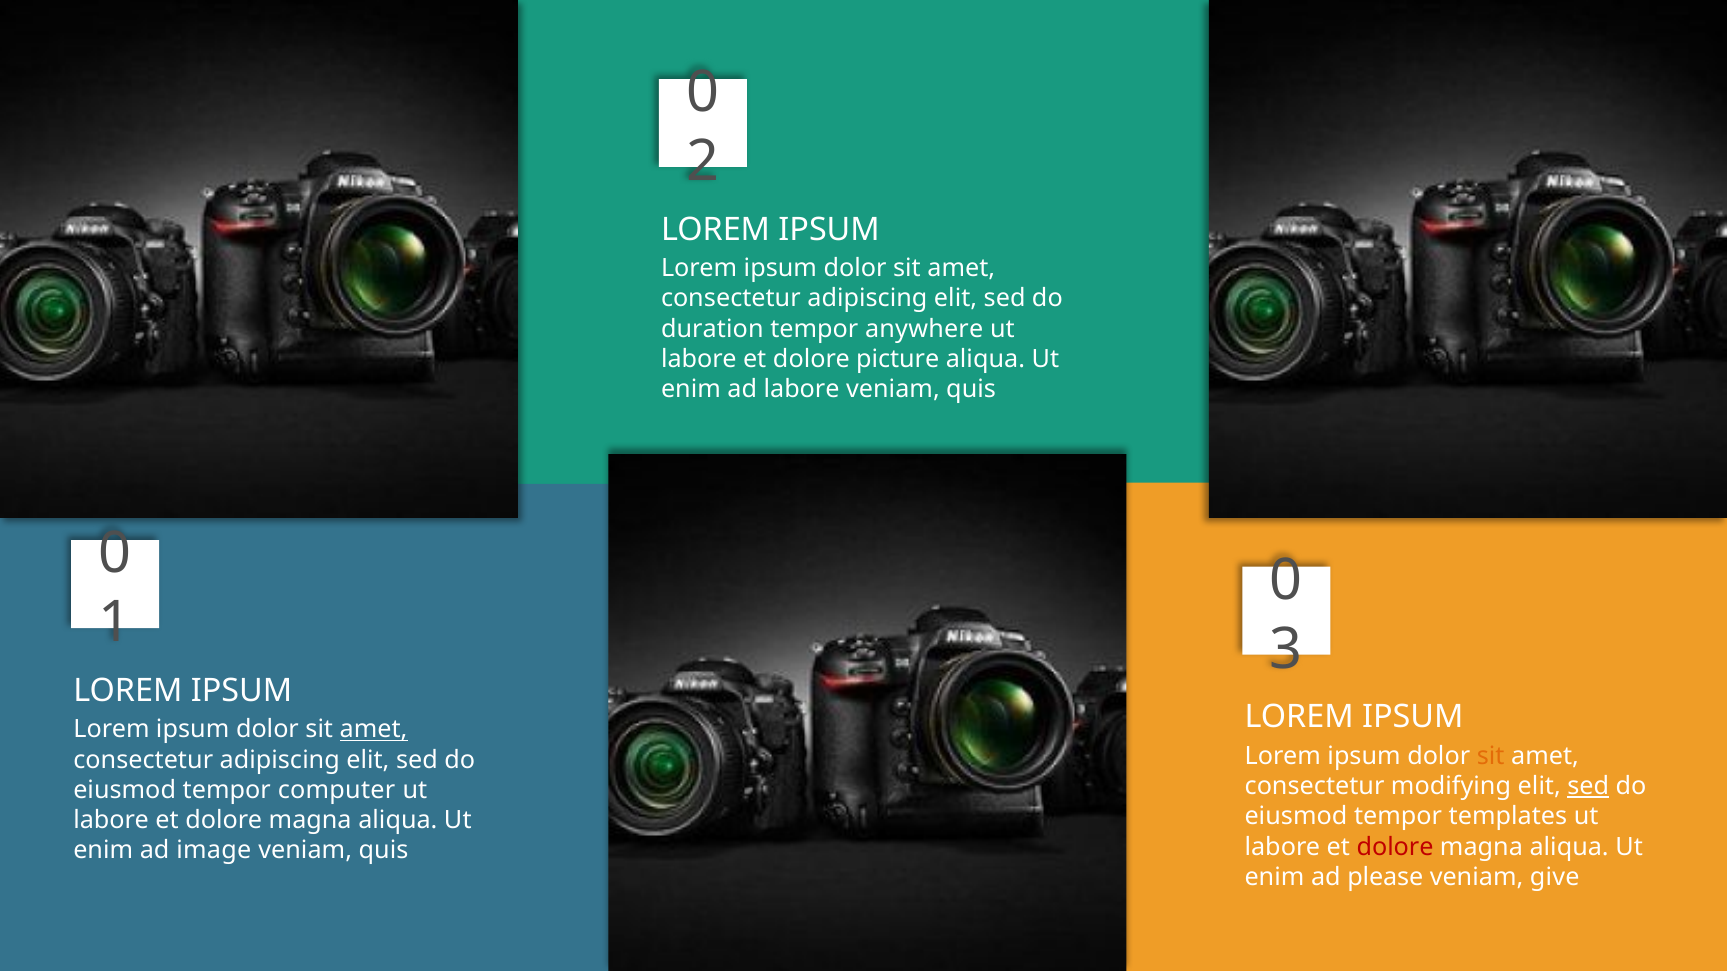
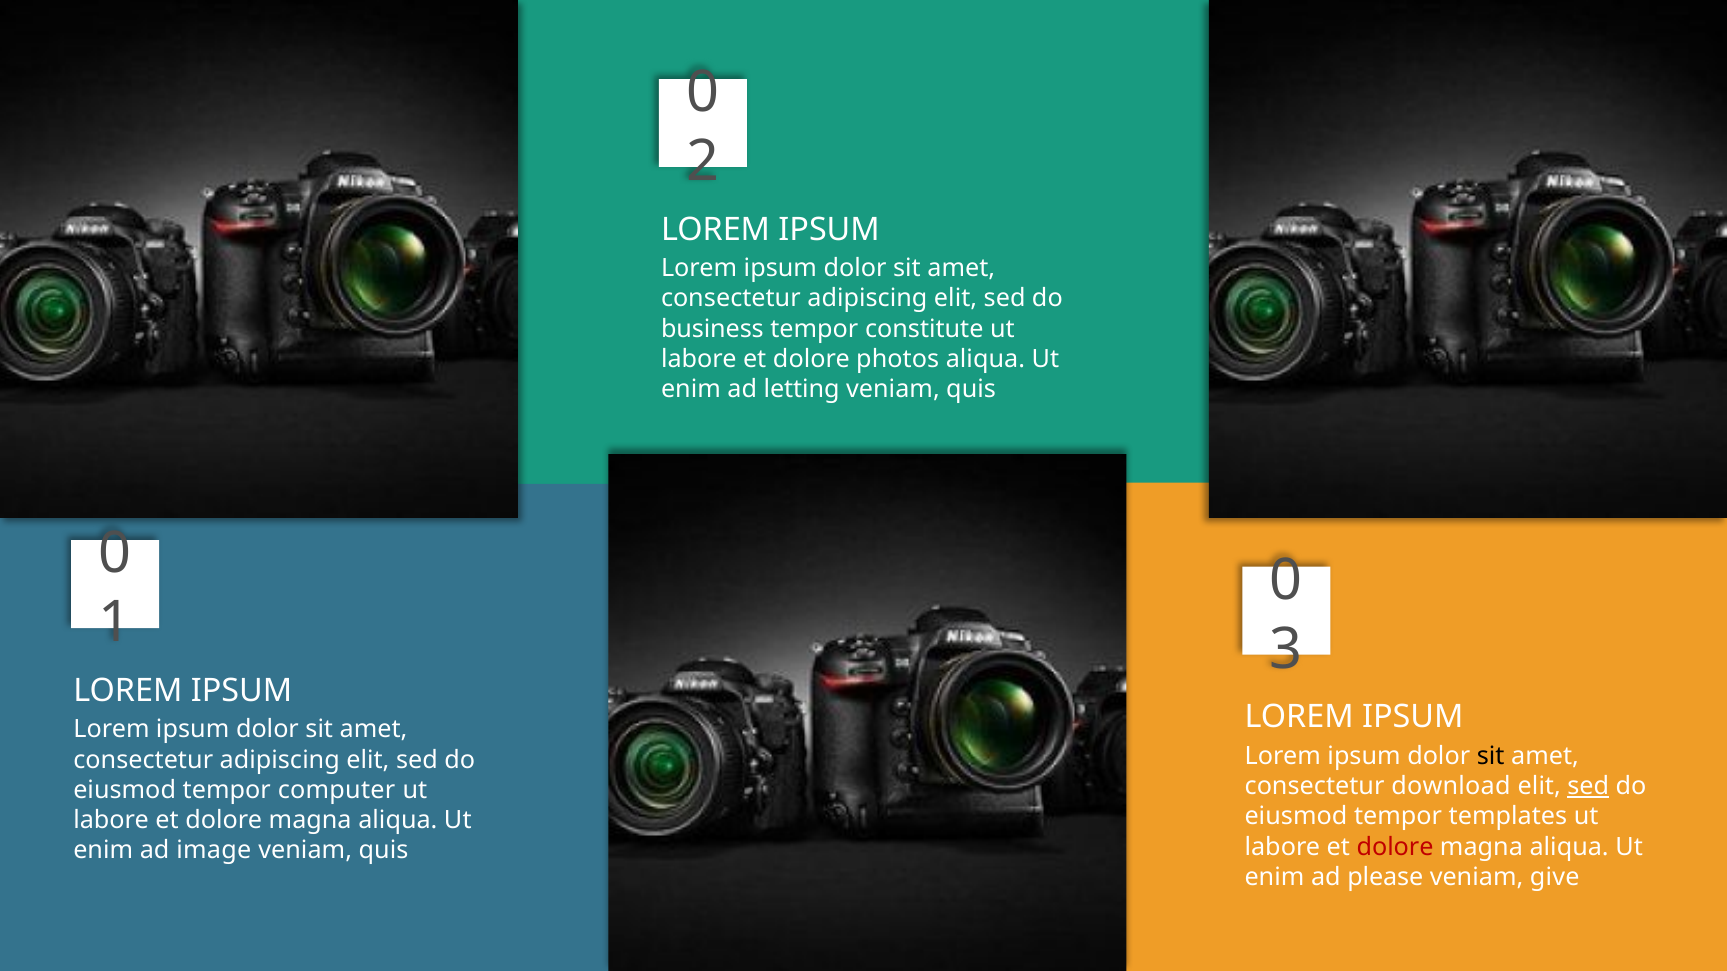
duration: duration -> business (712, 329)
anywhere: anywhere -> constitute (924, 329)
picture: picture -> photos (898, 359)
ad labore: labore -> letting (802, 389)
amet underline: present -> none (374, 730)
sit colour: orange -> black (1491, 756)
modifying: modifying -> download (1451, 787)
